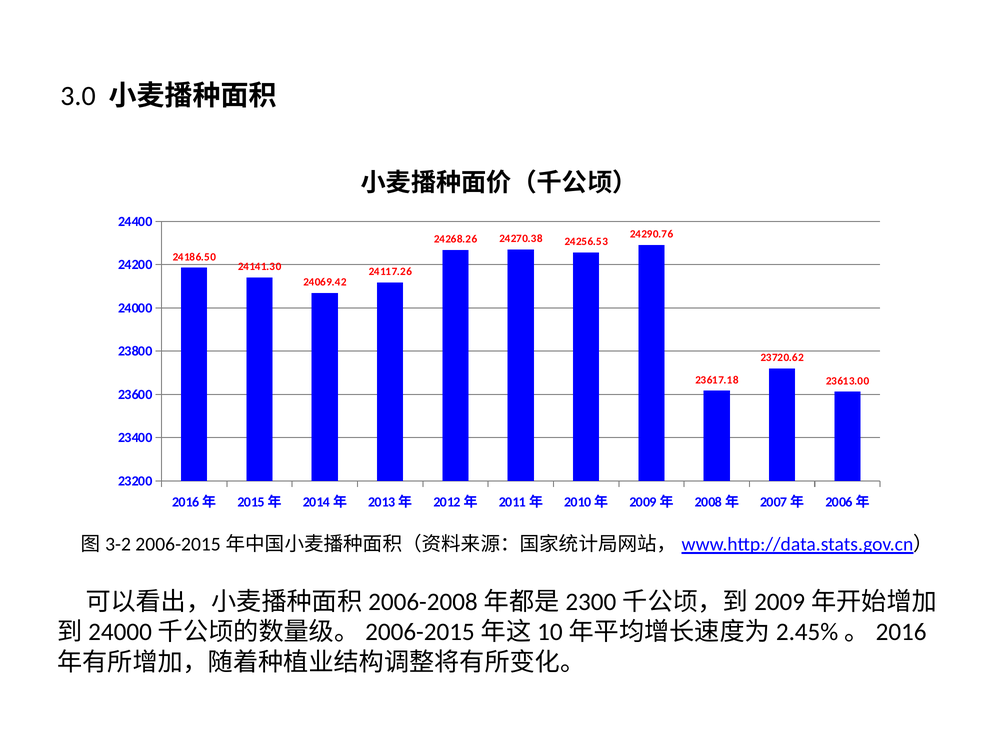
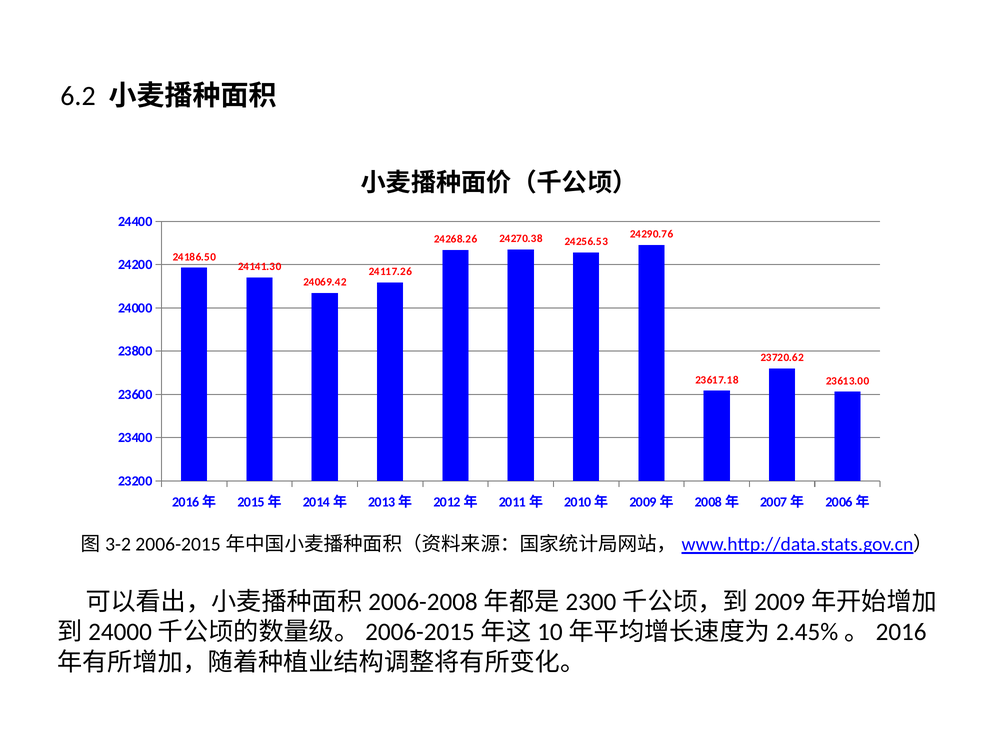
3.0: 3.0 -> 6.2 (78, 96)
